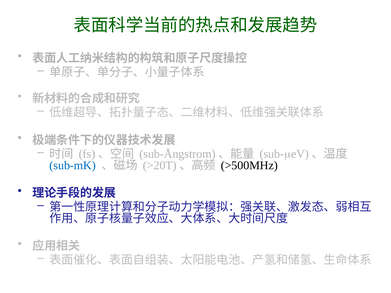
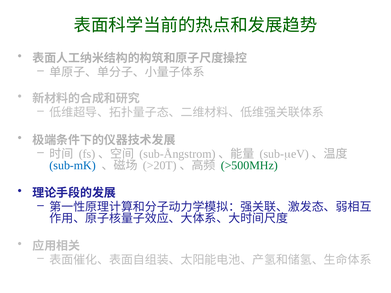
>500MHz colour: black -> green (249, 166)
